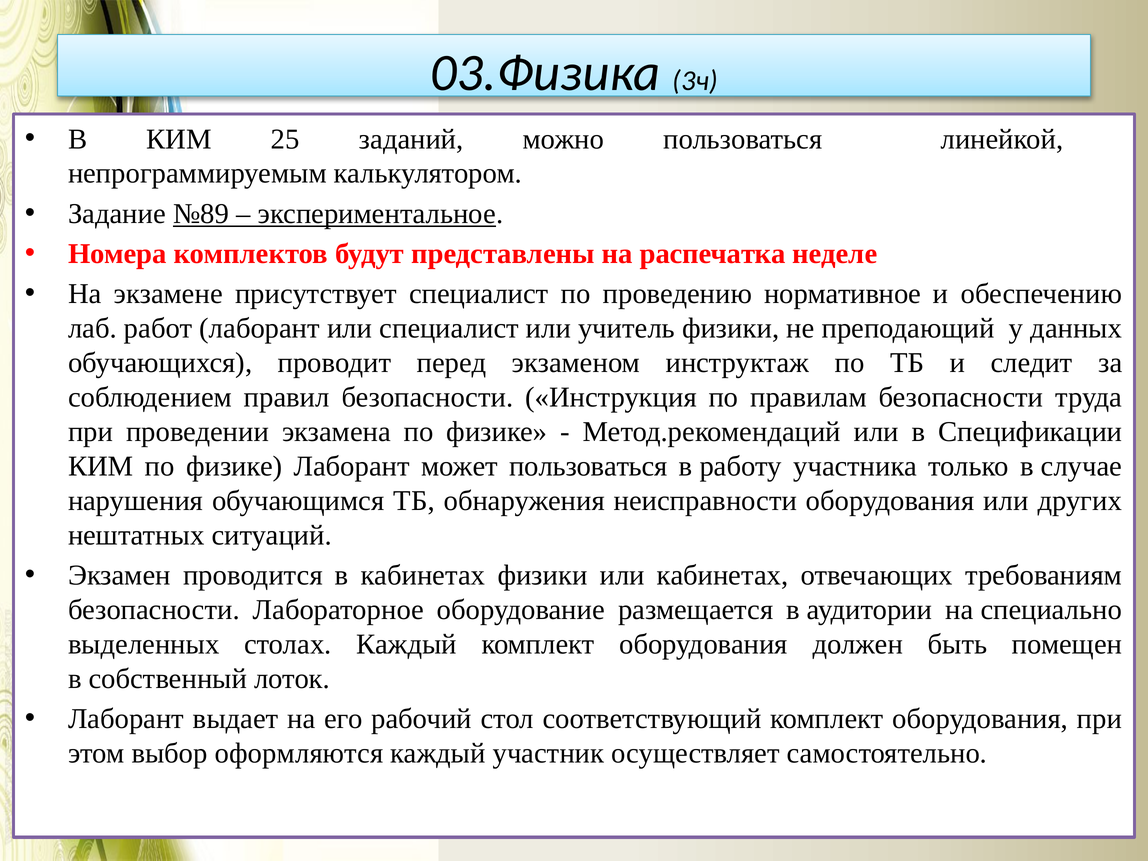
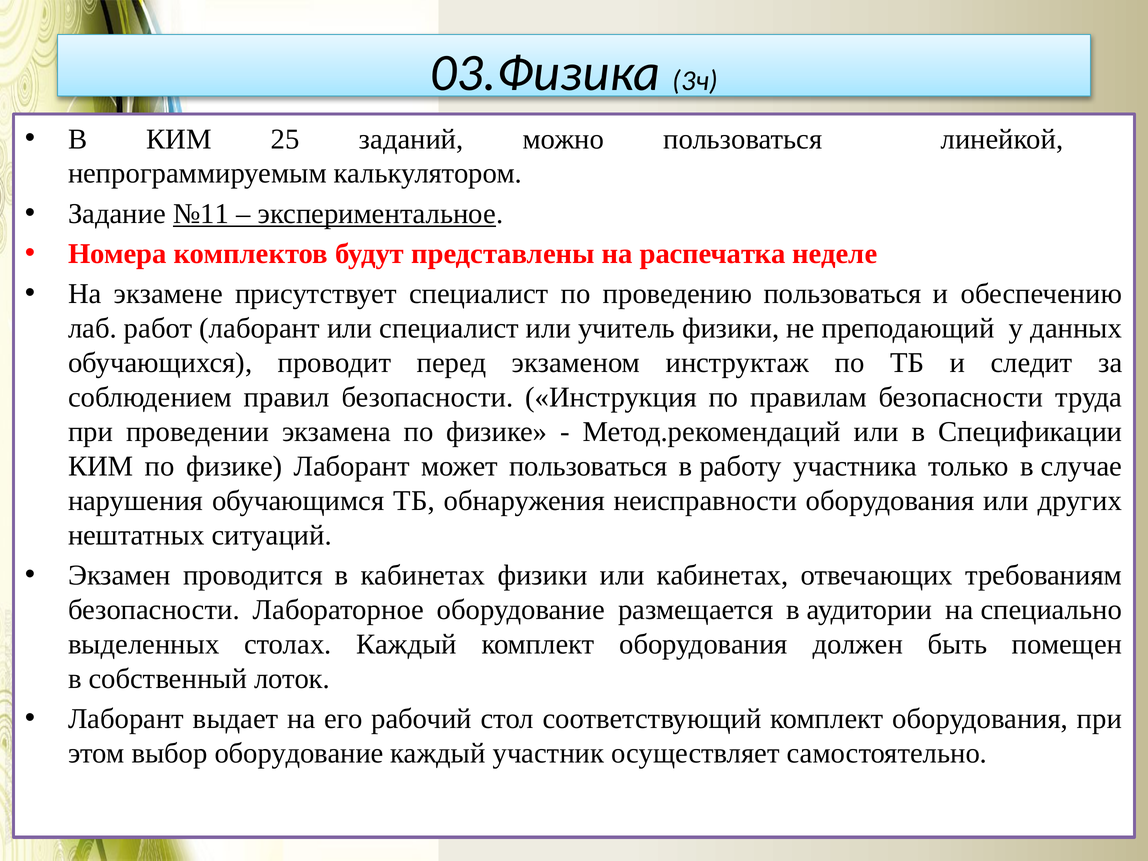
№89: №89 -> №11 (201, 214)
проведению нормативное: нормативное -> пользоваться (843, 294)
выбор оформляются: оформляются -> оборудование (299, 753)
